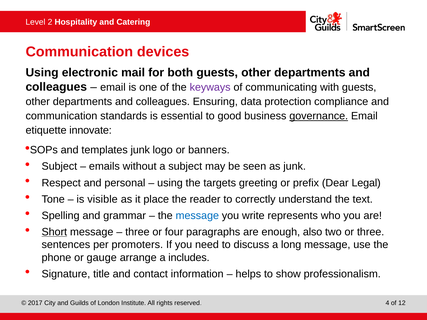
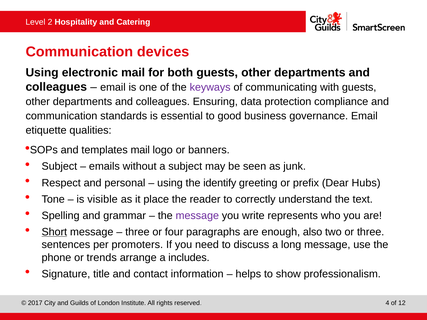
governance underline: present -> none (319, 116)
innovate: innovate -> qualities (90, 130)
templates junk: junk -> mail (140, 150)
targets: targets -> identify (220, 183)
Legal: Legal -> Hubs (366, 183)
message colour: blue -> purple (197, 216)
gauge: gauge -> trends (102, 258)
